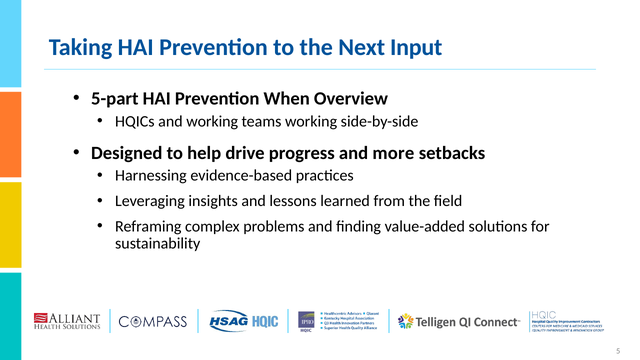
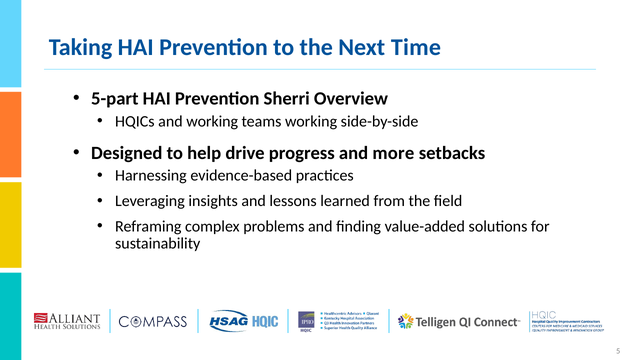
Input: Input -> Time (416, 47)
When: When -> Sherri (287, 98)
